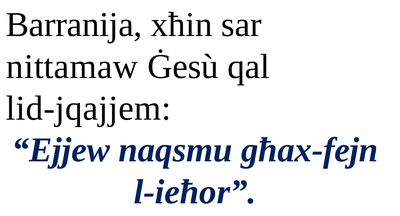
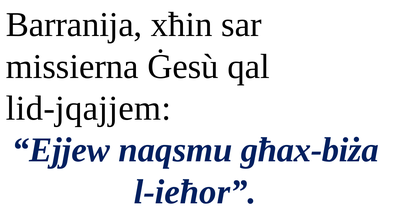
nittamaw: nittamaw -> missierna (72, 66)
għax-fejn: għax-fejn -> għax-biża (310, 150)
